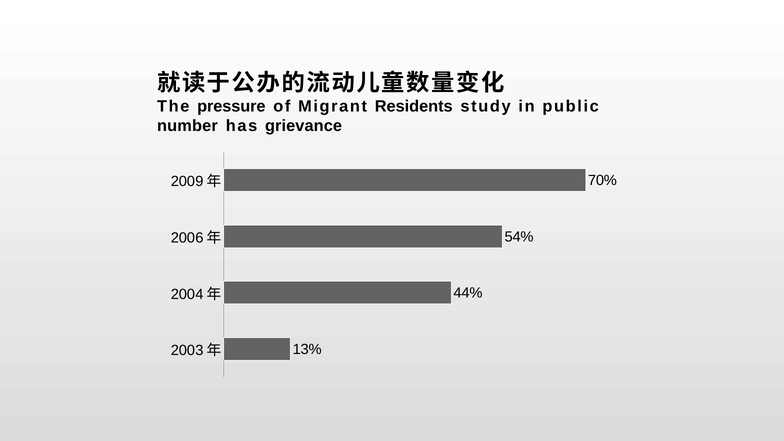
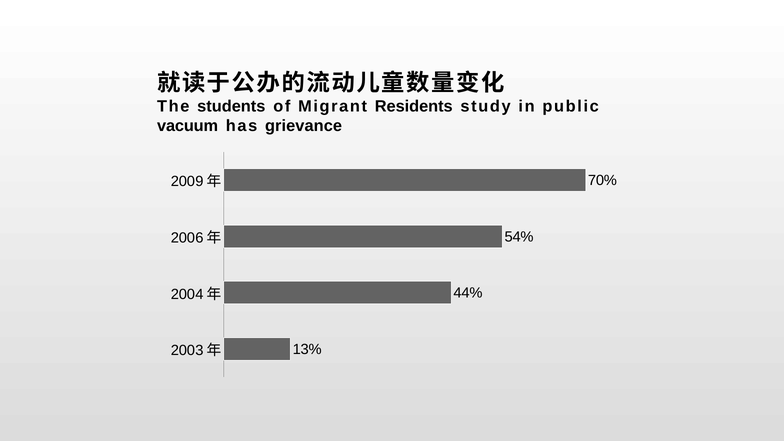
pressure: pressure -> students (231, 106)
number: number -> vacuum (188, 126)
